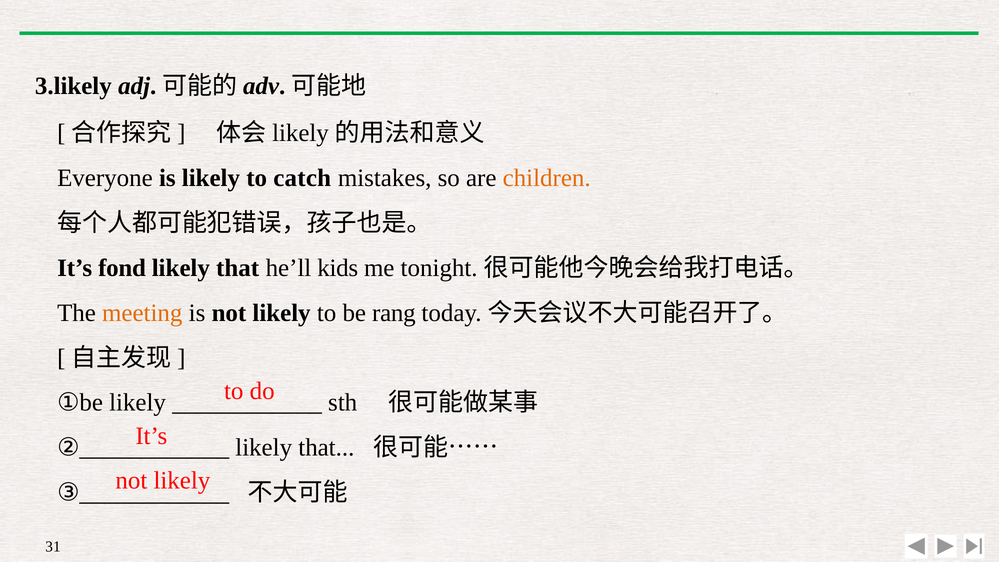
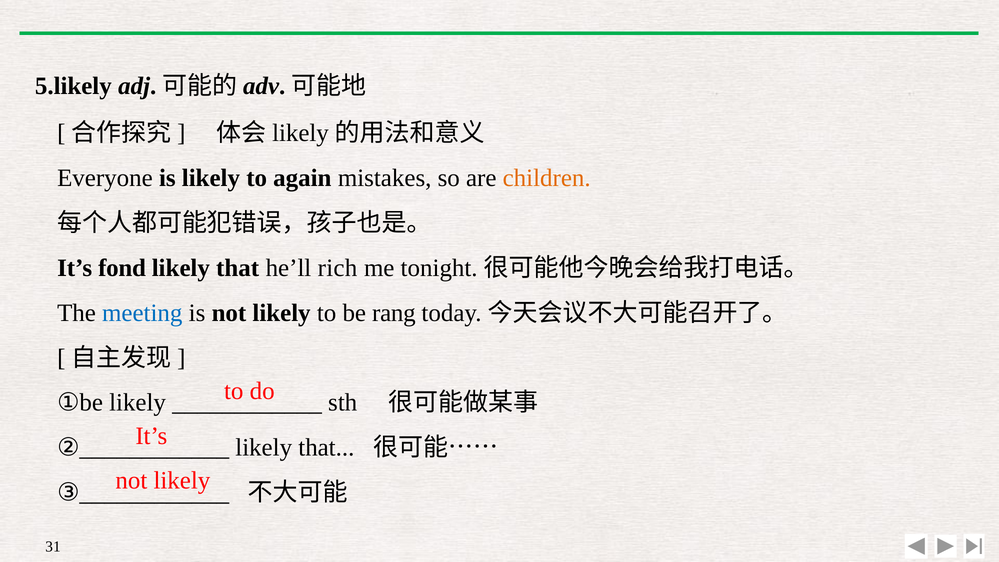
3.likely: 3.likely -> 5.likely (73, 86)
catch: catch -> again (302, 178)
kids: kids -> rich (337, 268)
meeting colour: orange -> blue (142, 313)
